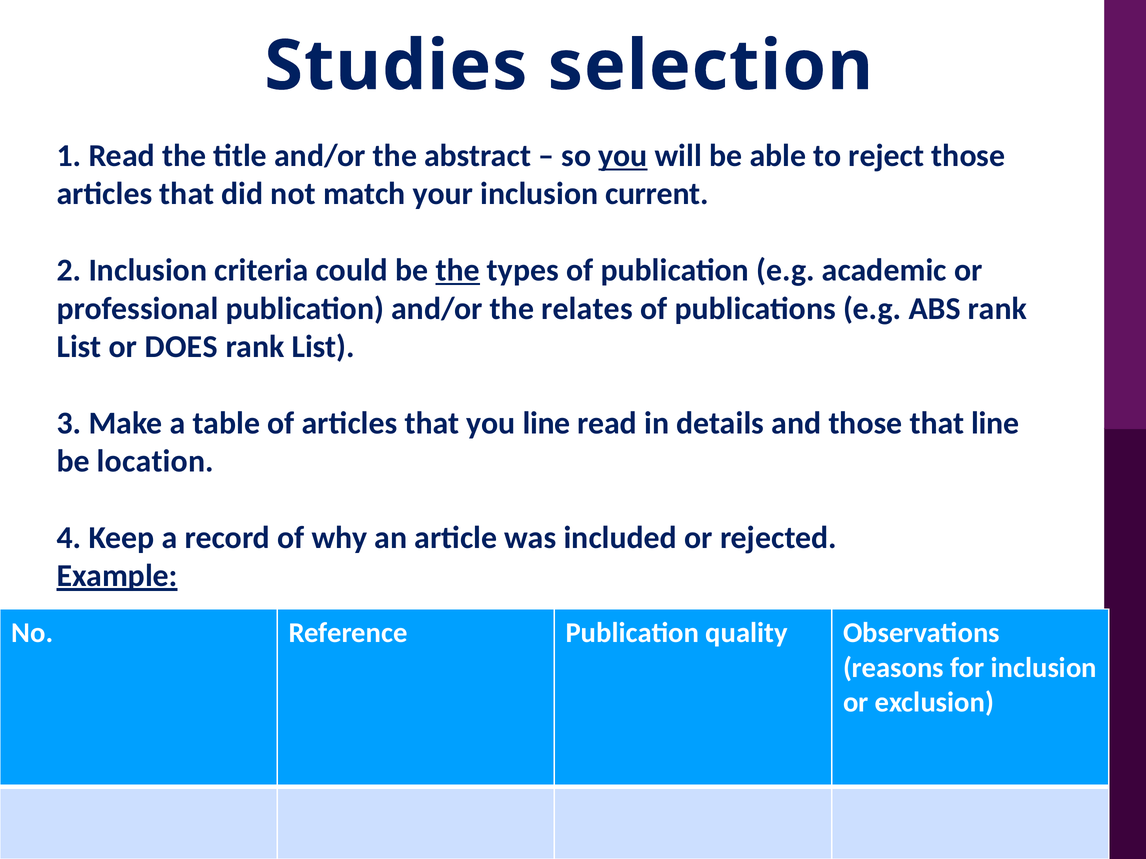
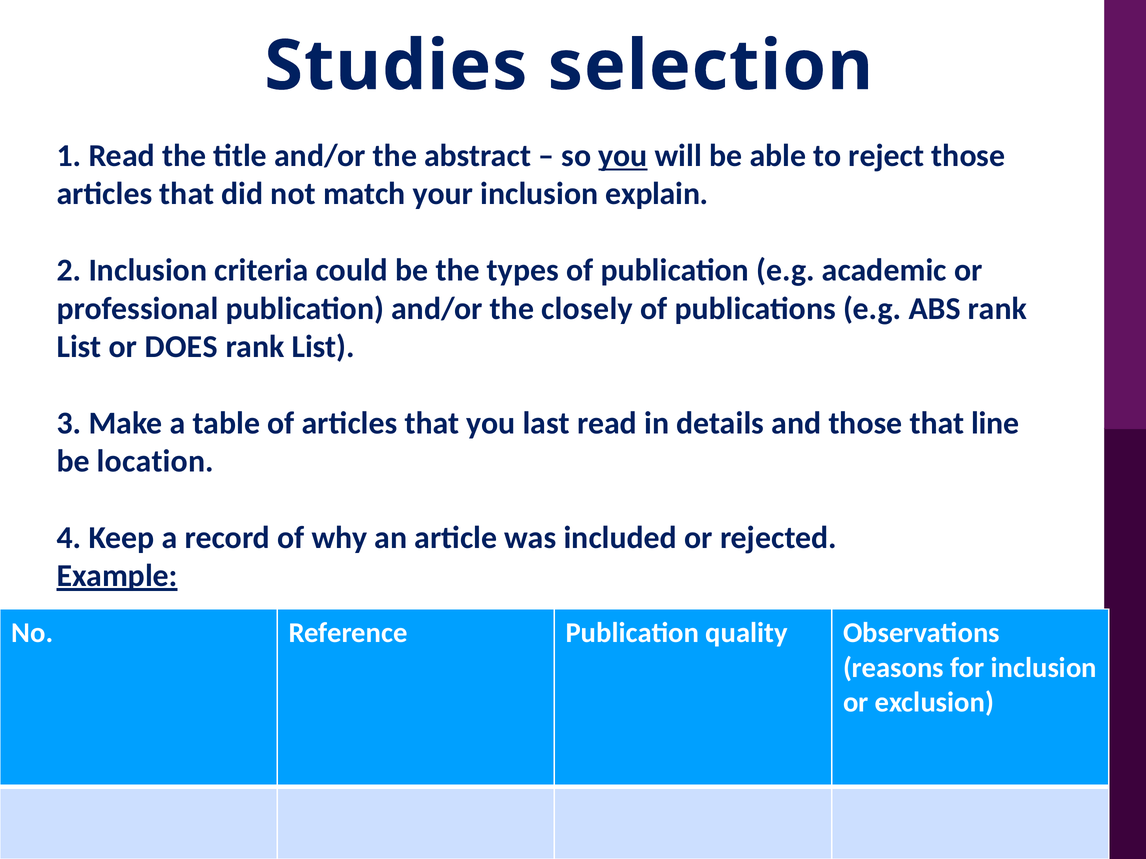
current: current -> explain (657, 194)
the underline: present -> none (458, 270)
relates: relates -> closely (587, 309)
you line: line -> last (546, 423)
